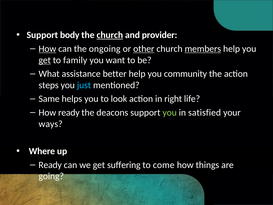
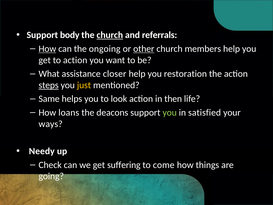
provider: provider -> referrals (160, 35)
members underline: present -> none (203, 49)
get underline: present -> none (45, 60)
to family: family -> action (75, 60)
better: better -> closer (115, 74)
community: community -> restoration (185, 74)
steps underline: none -> present (49, 85)
just colour: light blue -> yellow (84, 85)
right: right -> then (173, 99)
How ready: ready -> loans (69, 112)
Where: Where -> Needy (42, 151)
Ready: Ready -> Check (50, 165)
